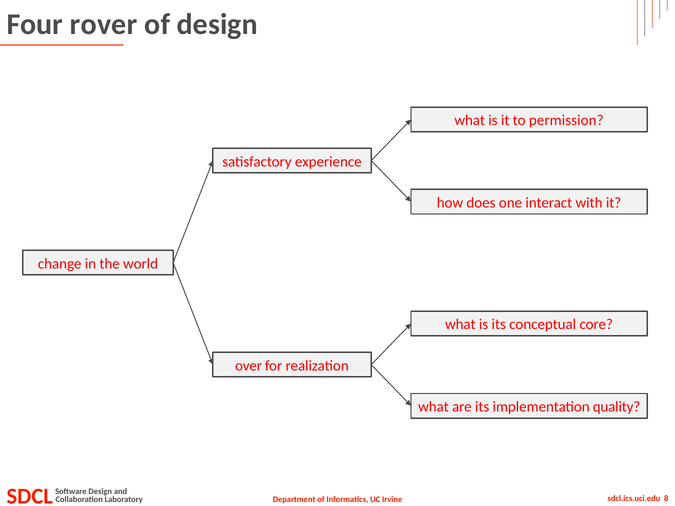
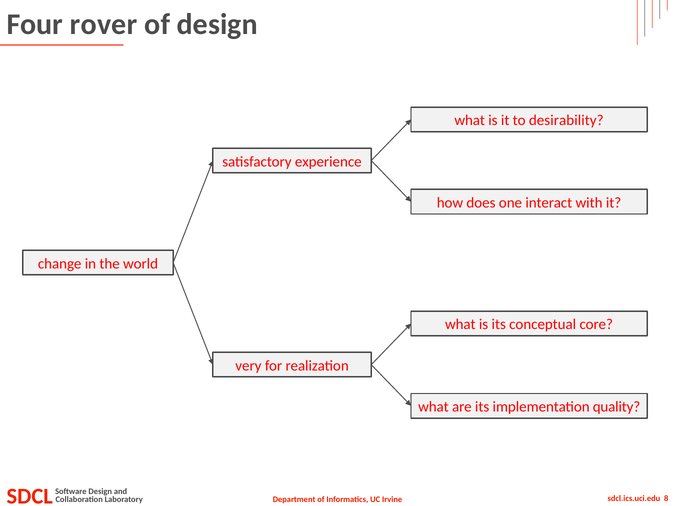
permission: permission -> desirability (566, 121)
over: over -> very (248, 366)
